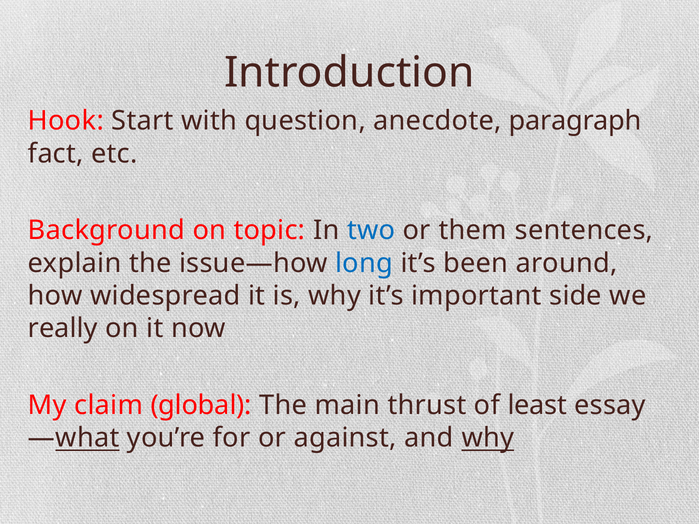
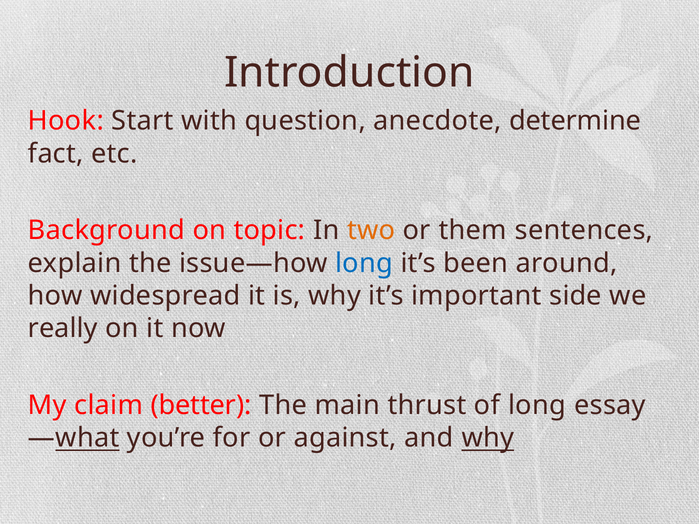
paragraph: paragraph -> determine (575, 121)
two colour: blue -> orange (371, 231)
global: global -> better (201, 405)
of least: least -> long (537, 405)
